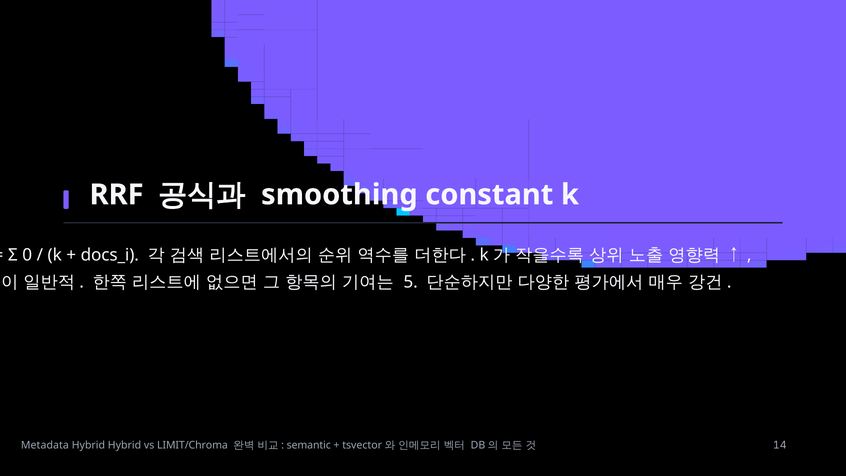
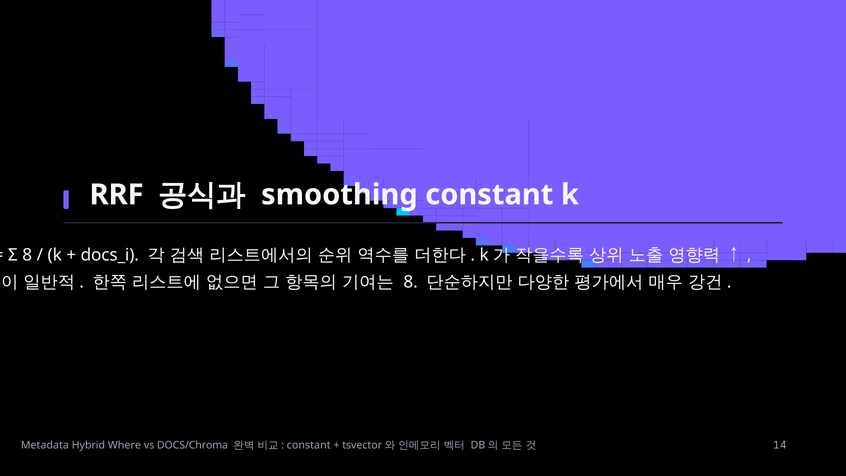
Σ 0: 0 -> 8 (27, 255)
5: 5 -> 8 (411, 282)
Hybrid Hybrid: Hybrid -> Where (124, 445)
LIMIT/Chroma: LIMIT/Chroma -> DOCS/Chroma (192, 445)
semantic: semantic -> constant (309, 445)
